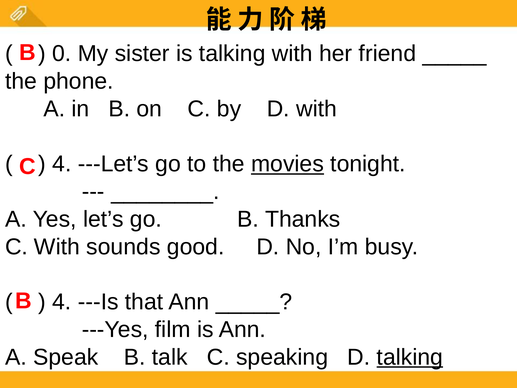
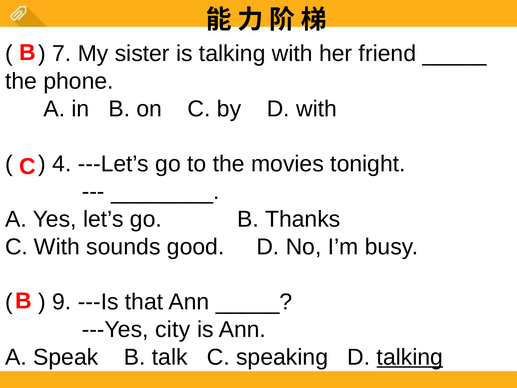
0: 0 -> 7 (62, 54)
movies underline: present -> none (287, 164)
4: 4 -> 9 (62, 302)
film: film -> city (173, 329)
